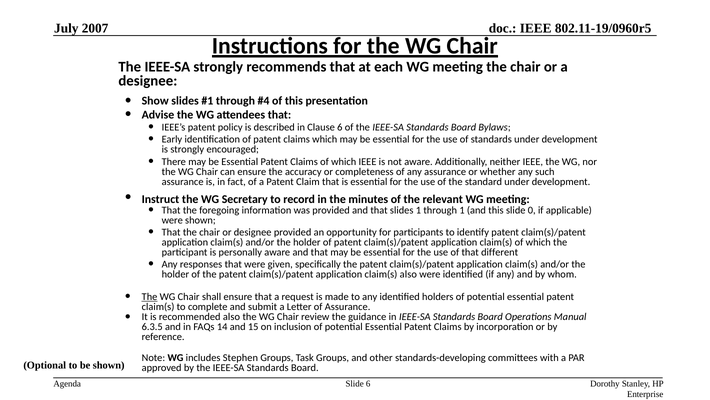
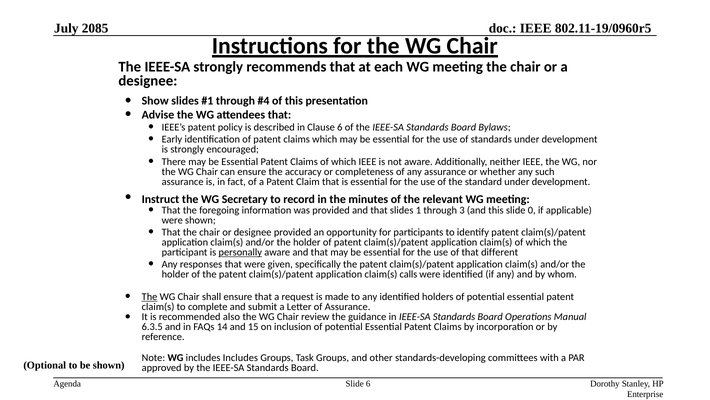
2007: 2007 -> 2085 (95, 28)
through 1: 1 -> 3 (462, 210)
personally underline: none -> present (240, 252)
claim(s also: also -> calls (408, 274)
includes Stephen: Stephen -> Includes (240, 357)
